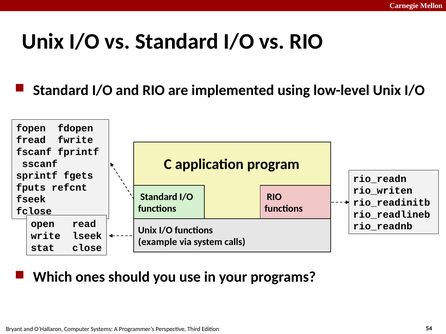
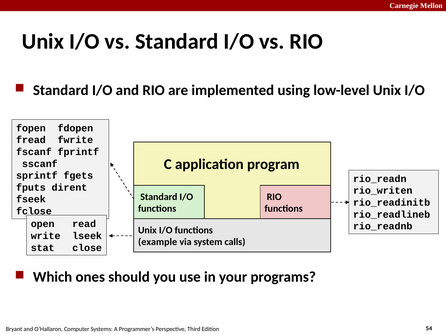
refcnt: refcnt -> dirent (69, 188)
